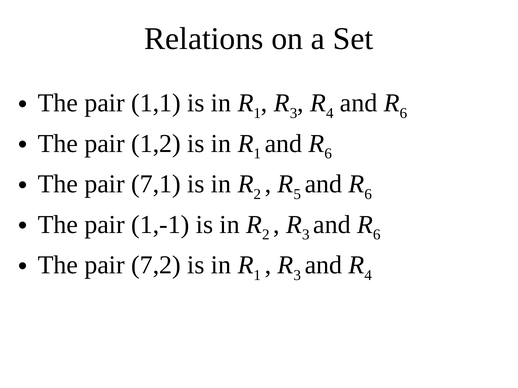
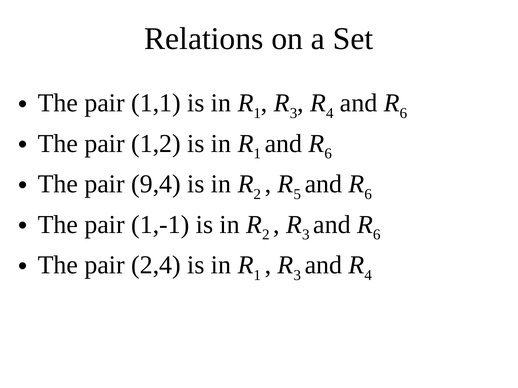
7,1: 7,1 -> 9,4 (156, 184)
7,2: 7,2 -> 2,4 (156, 265)
